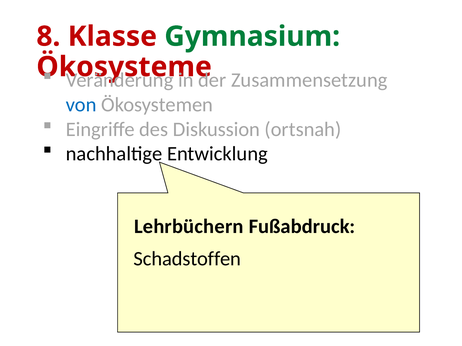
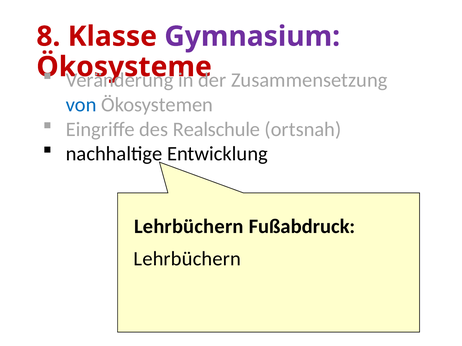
Gymnasium colour: green -> purple (252, 37)
Diskussion: Diskussion -> Realschule (217, 129)
Schadstoffen: Schadstoffen -> Lehrbüchern (187, 259)
